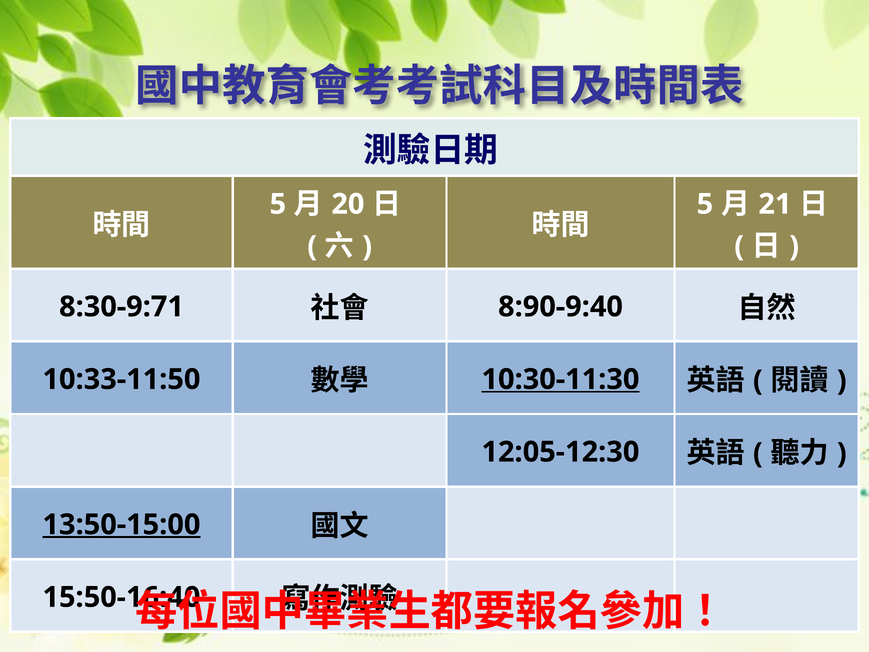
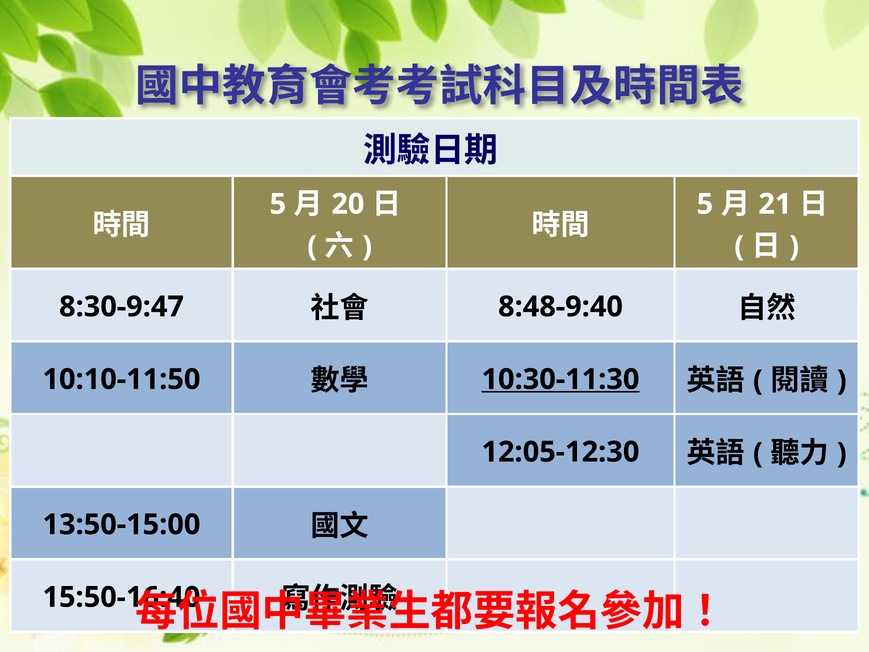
8:30-9:71: 8:30-9:71 -> 8:30-9:47 (121, 307)
8:90-9:40: 8:90-9:40 -> 8:48-9:40 (561, 307)
10:33-11:50: 10:33-11:50 -> 10:10-11:50 (121, 379)
13:50-15:00 underline: present -> none (121, 524)
